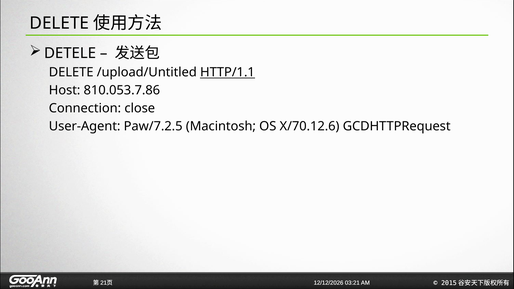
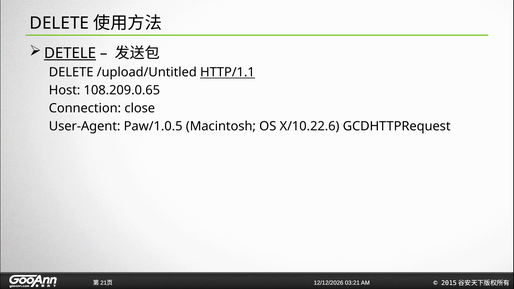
DETELE underline: none -> present (70, 53)
810.053.7.86: 810.053.7.86 -> 108.209.0.65 (122, 90)
Paw/7.2.5: Paw/7.2.5 -> Paw/1.0.5 (153, 126)
X/70.12.6: X/70.12.6 -> X/10.22.6 (310, 126)
